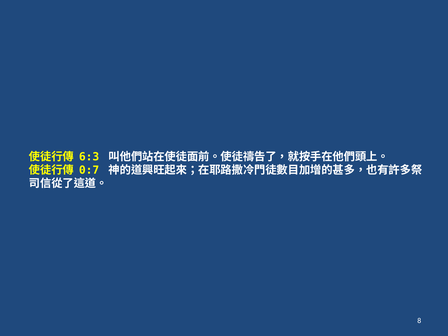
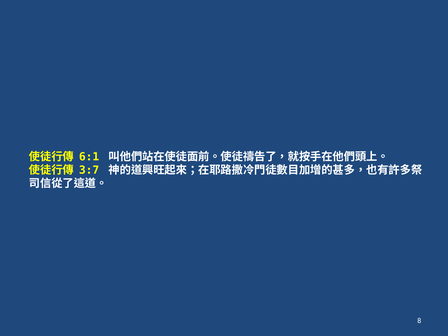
6:3: 6:3 -> 6:1 (89, 157)
0:7: 0:7 -> 3:7 (89, 170)
